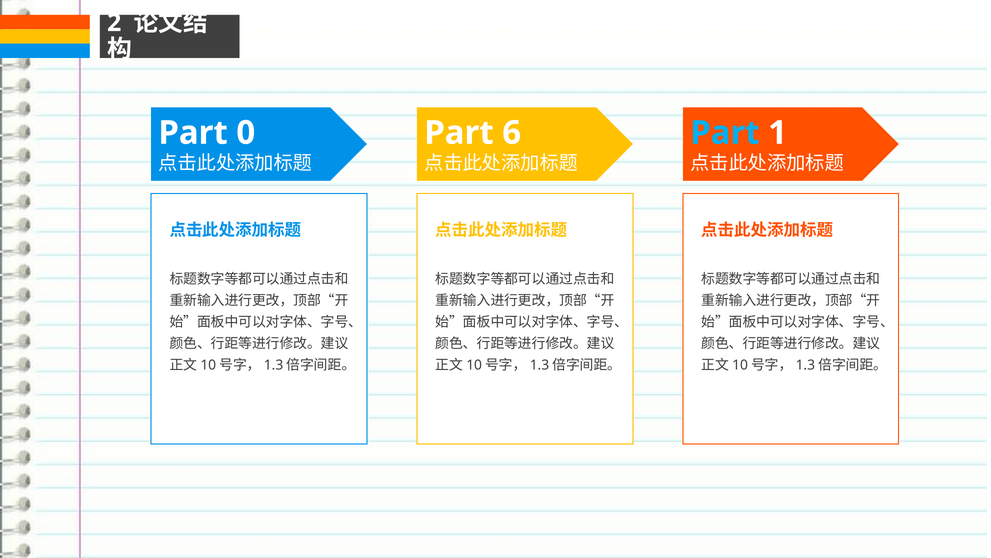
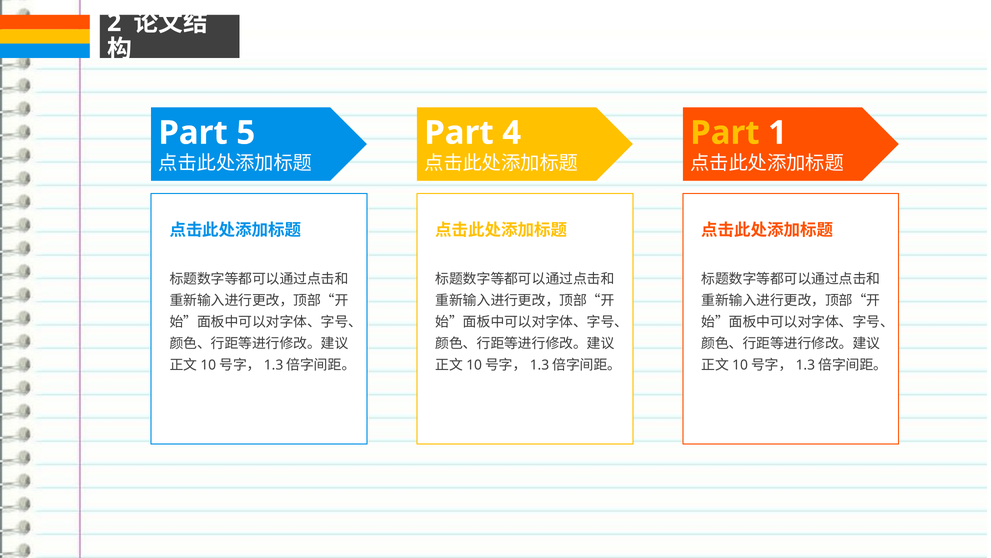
0: 0 -> 5 (246, 133)
6: 6 -> 4 (512, 133)
Part colour: light blue -> yellow (725, 133)
